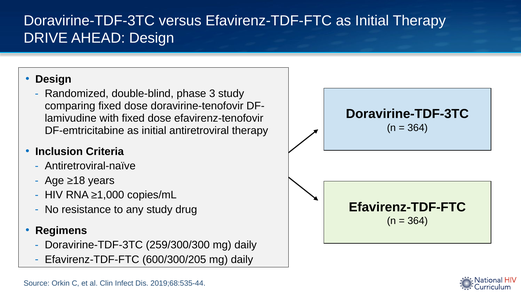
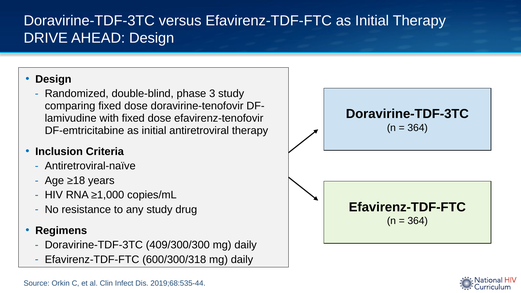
259/300/300: 259/300/300 -> 409/300/300 (178, 245)
600/300/205: 600/300/205 -> 600/300/318 (174, 260)
